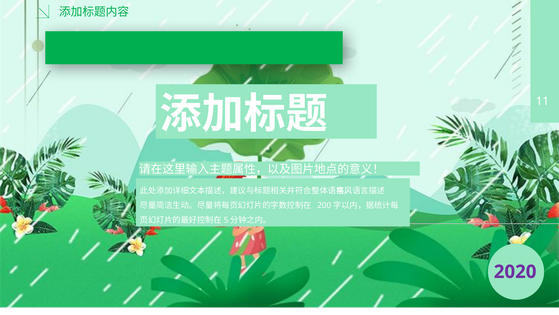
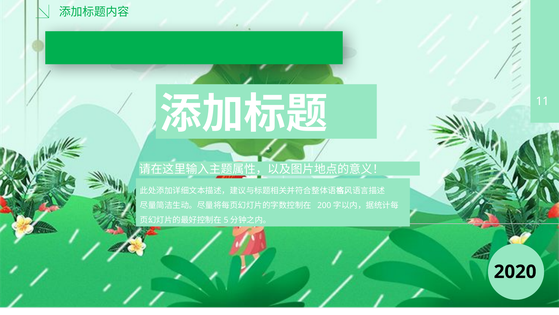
2020 colour: purple -> black (515, 271)
